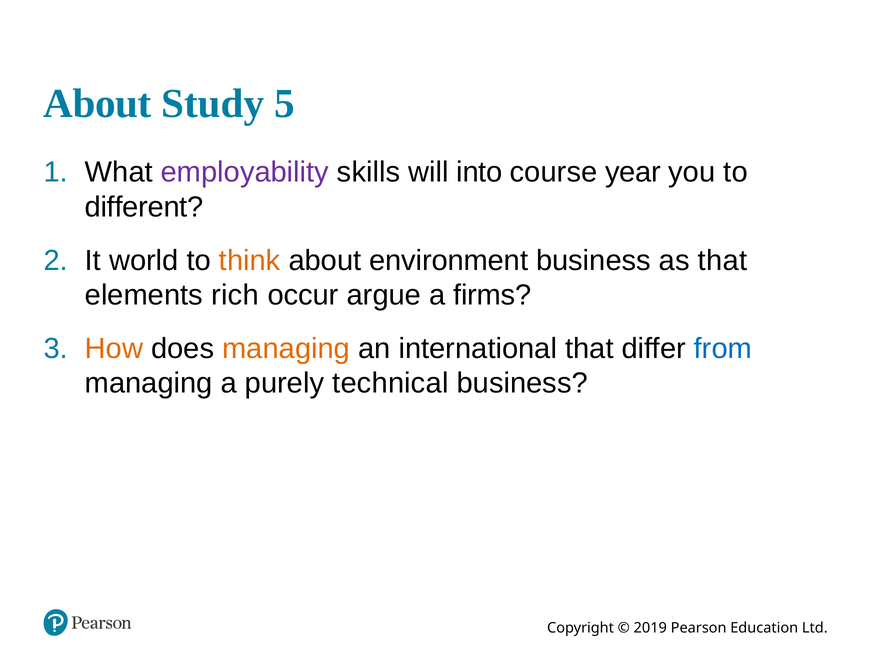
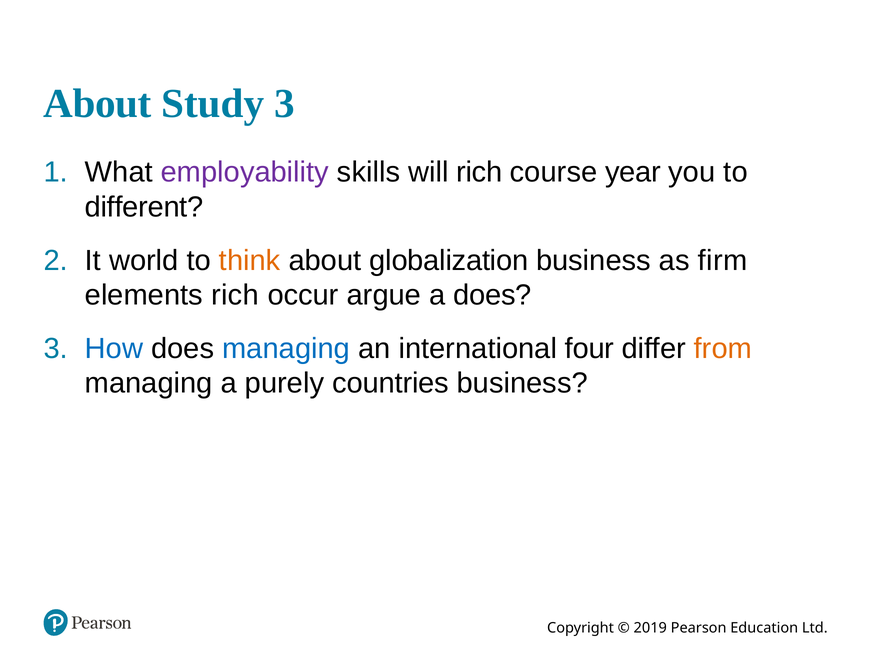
Study 5: 5 -> 3 (285, 103)
will into: into -> rich (479, 172)
environment: environment -> globalization (449, 260)
as that: that -> firm (723, 260)
a firms: firms -> does (492, 295)
How colour: orange -> blue (114, 348)
managing colour: orange -> blue (286, 348)
international that: that -> four (590, 348)
from colour: blue -> orange (723, 348)
technical: technical -> countries (391, 383)
